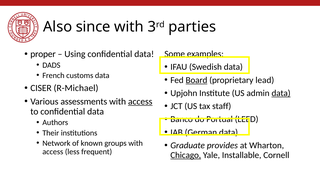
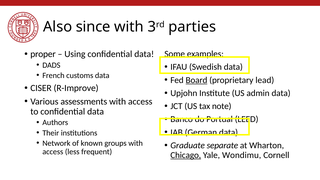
R-Michael: R-Michael -> R-Improve (76, 88)
data underline: present -> none (281, 93)
access underline: present -> none (140, 101)
staff: staff -> note (222, 106)
provides: provides -> separate (222, 145)
Installable: Installable -> Wondimu (242, 155)
